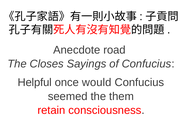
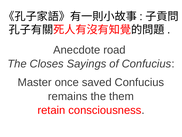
Helpful: Helpful -> Master (35, 82)
would: would -> saved (97, 82)
seemed: seemed -> remains (68, 96)
